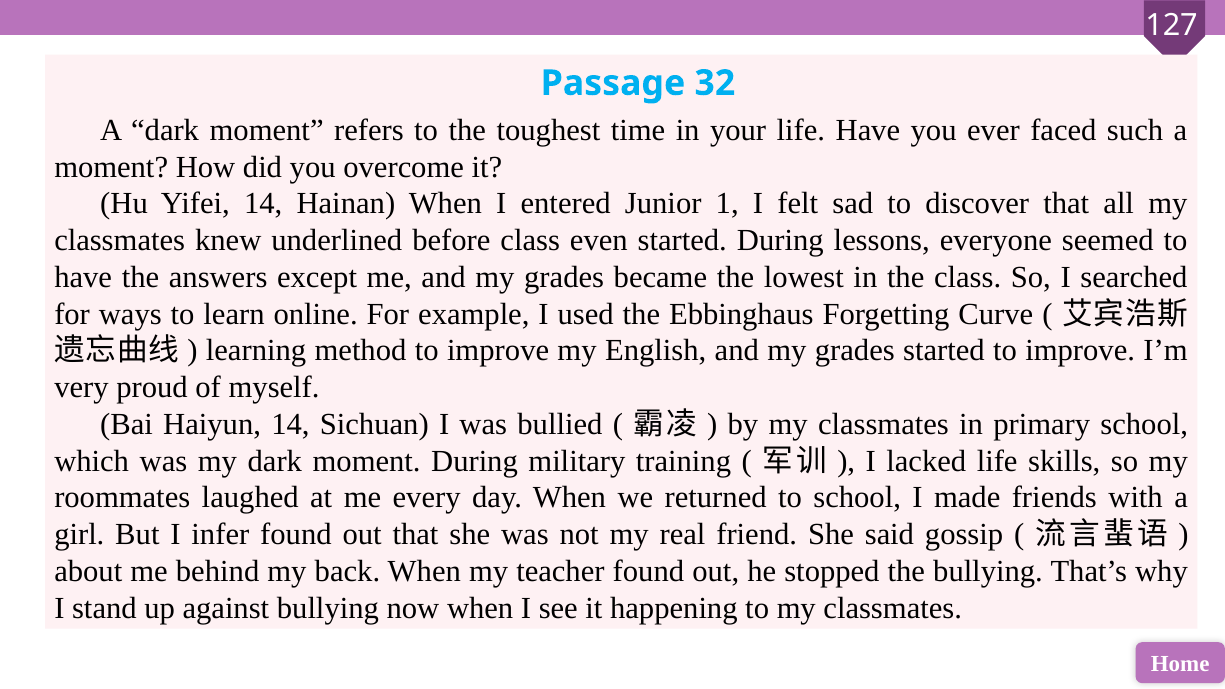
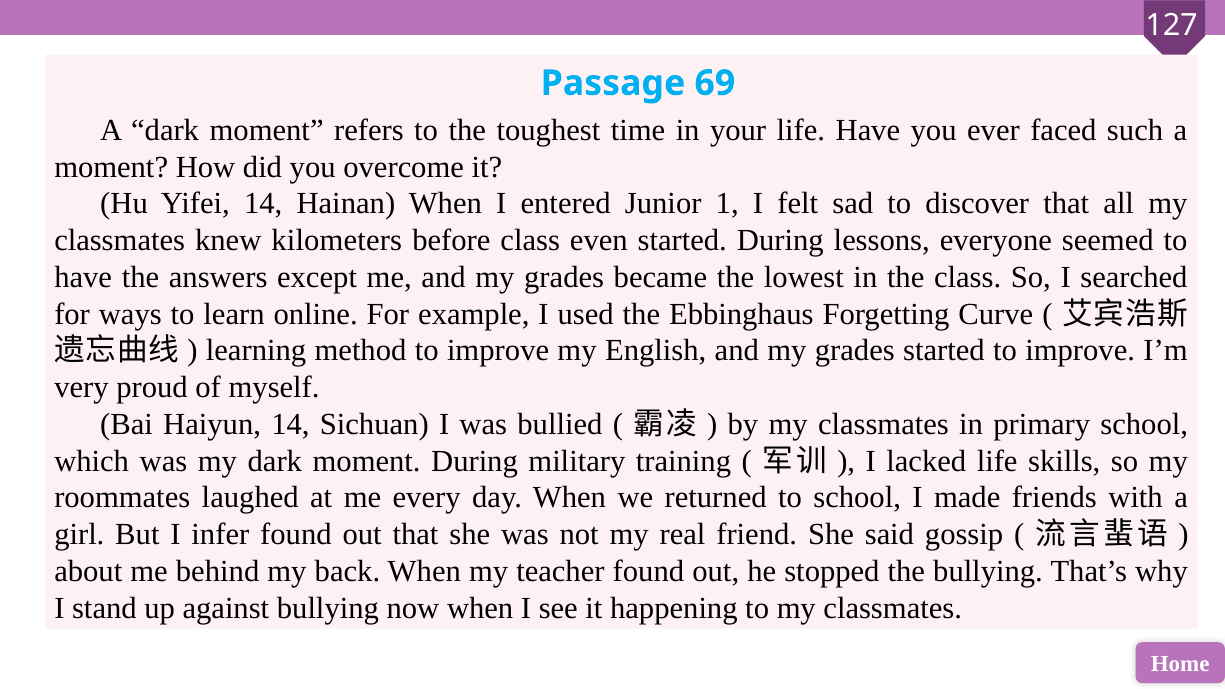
32: 32 -> 69 (715, 83)
underlined: underlined -> kilometers (337, 241)
